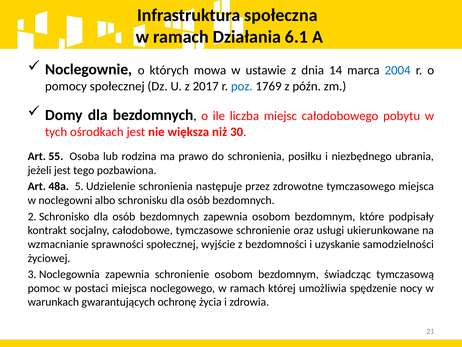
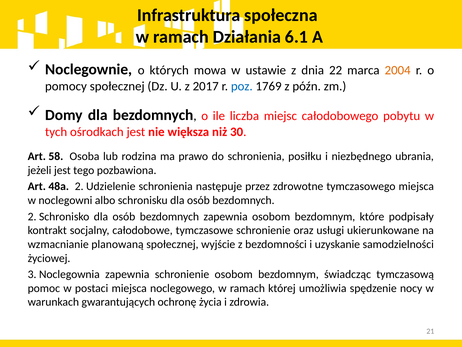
14: 14 -> 22 (336, 70)
2004 colour: blue -> orange (398, 70)
55: 55 -> 58 (56, 156)
48a 5: 5 -> 2 (79, 186)
sprawności: sprawności -> planowaną (118, 244)
